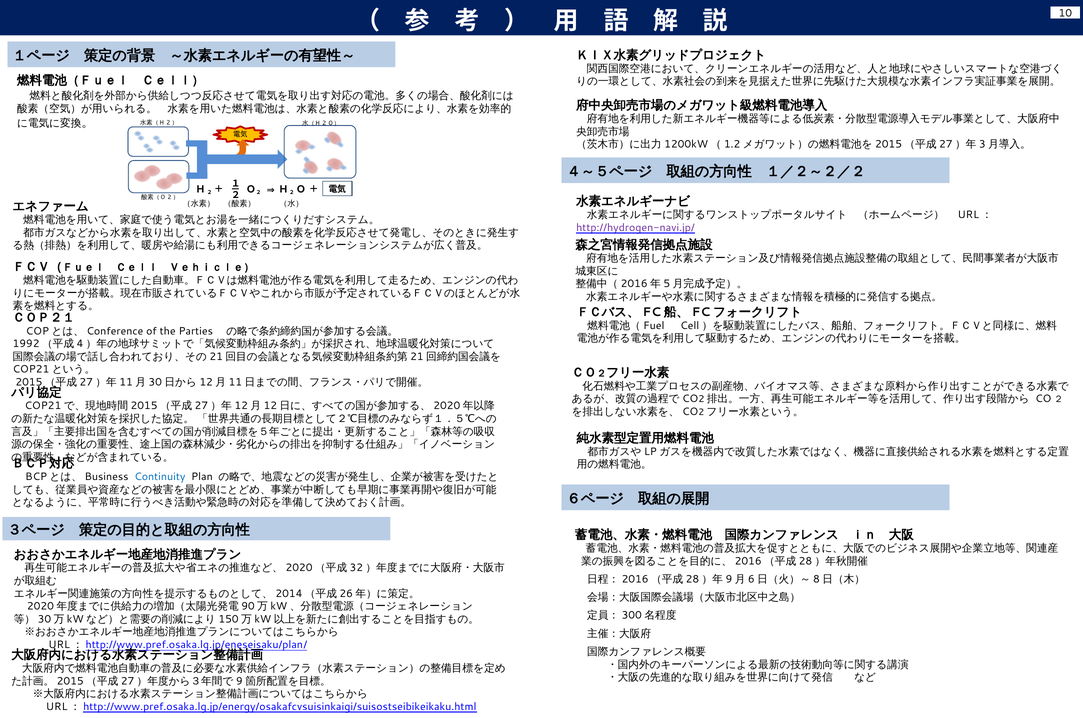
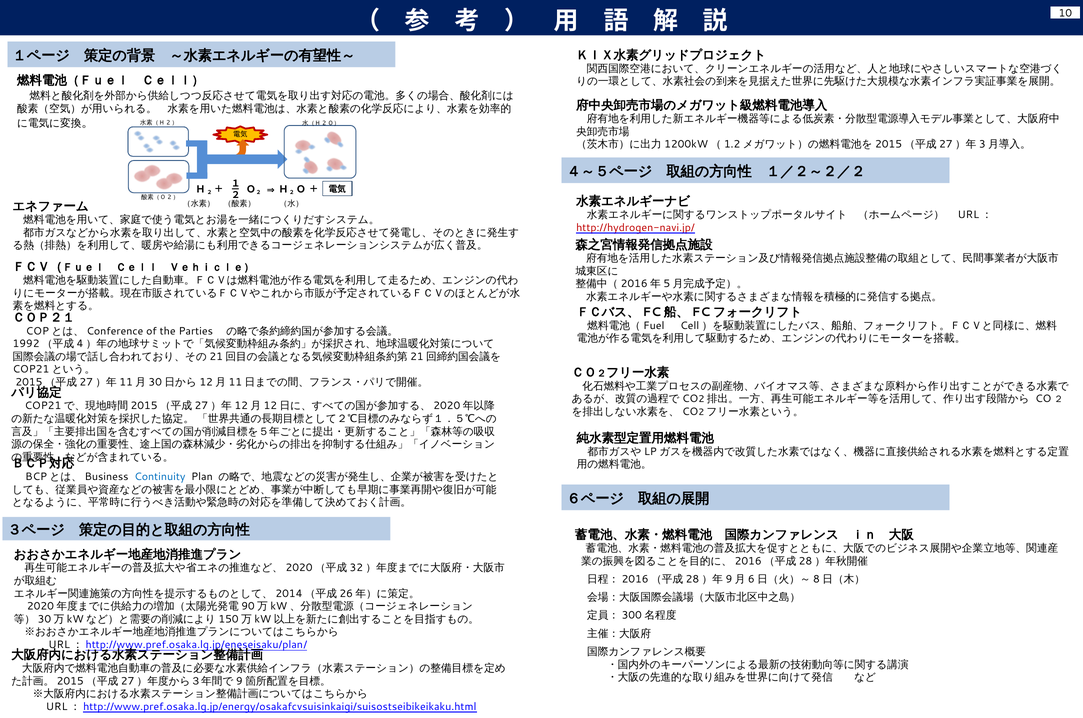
http://hydrogen-navi.jp/ colour: purple -> red (635, 228)
